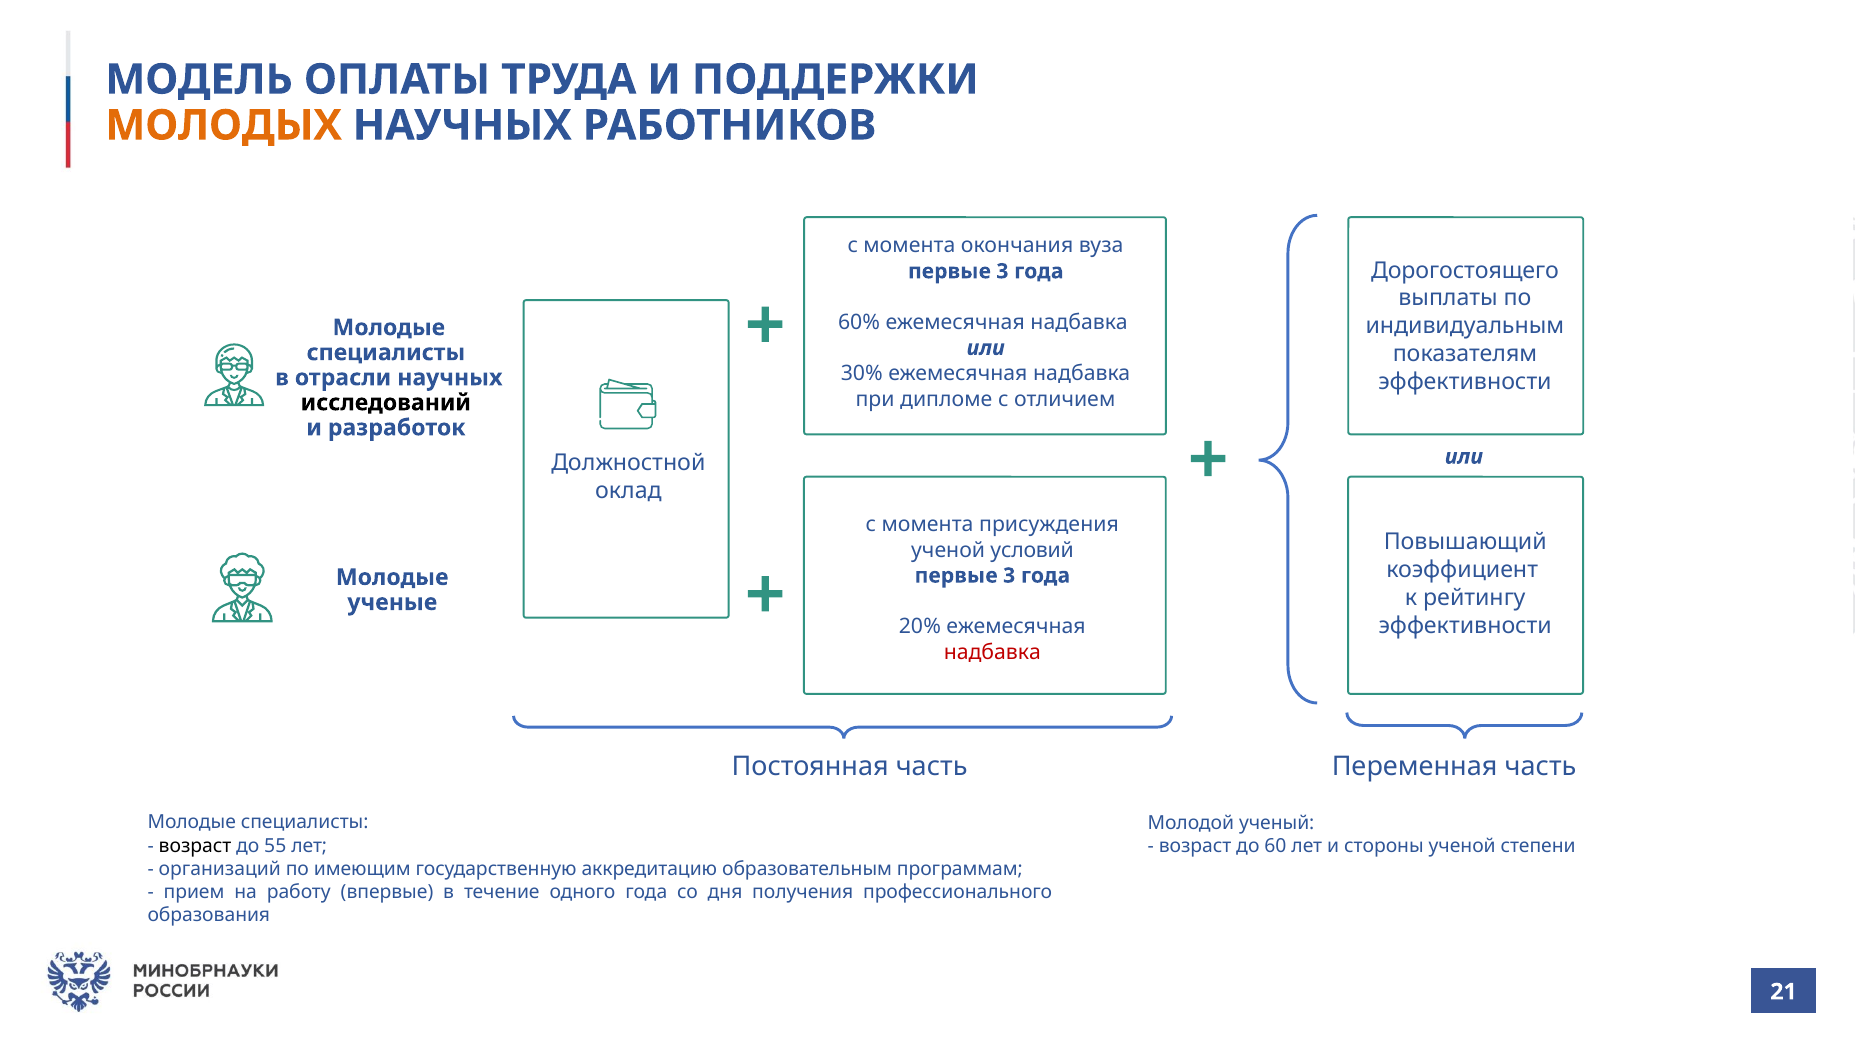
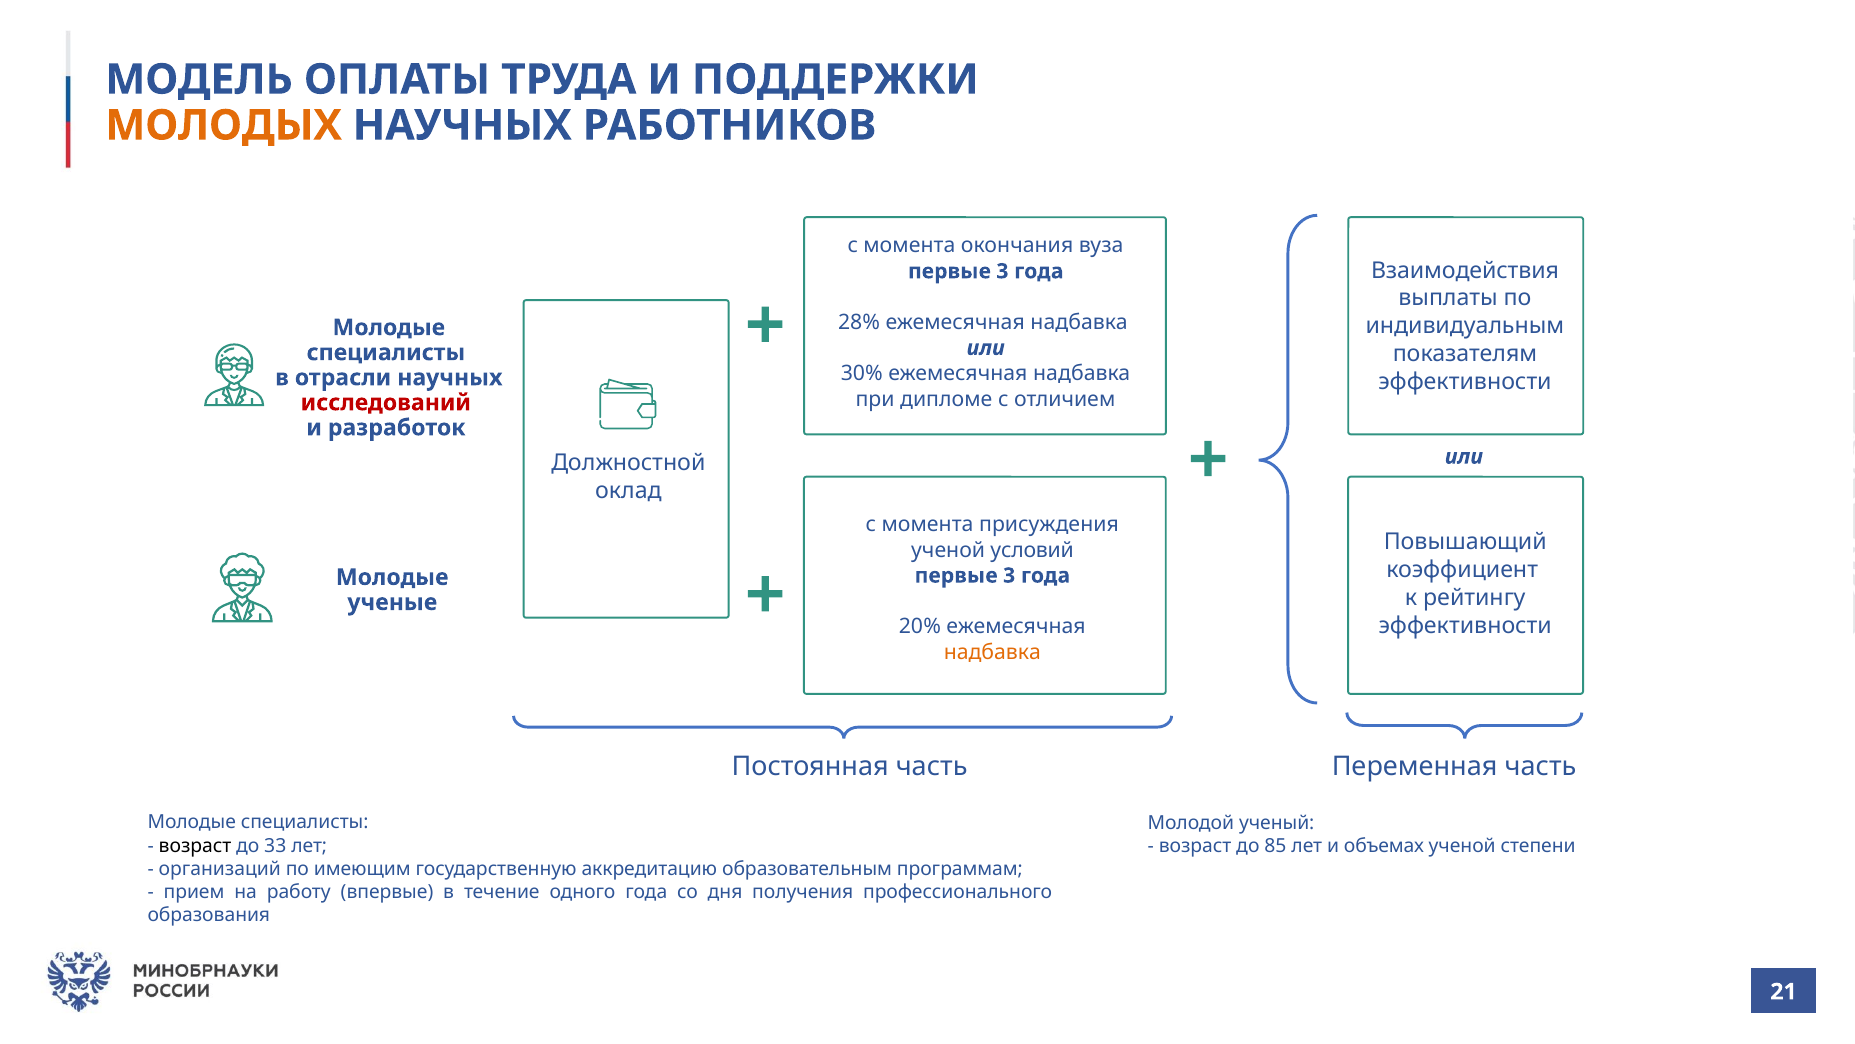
Дорогостоящего: Дорогостоящего -> Взаимодействия (1465, 270)
60%: 60% -> 28% (859, 322)
исследований colour: black -> red (386, 402)
надбавка colour: red -> orange (992, 652)
55: 55 -> 33 (275, 845)
60: 60 -> 85 (1275, 846)
стороны: стороны -> объемах (1384, 846)
